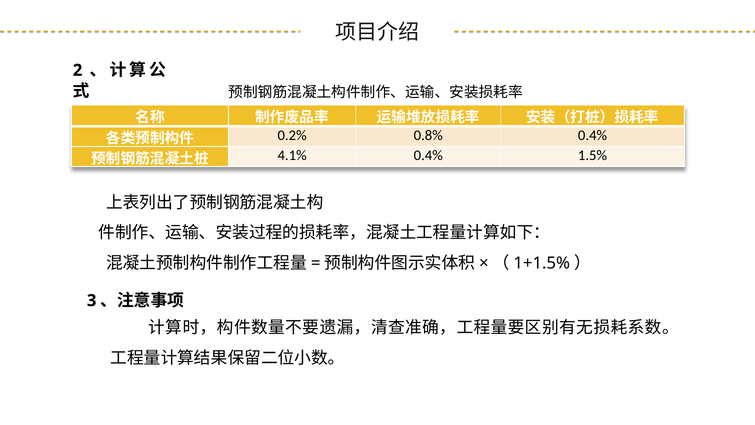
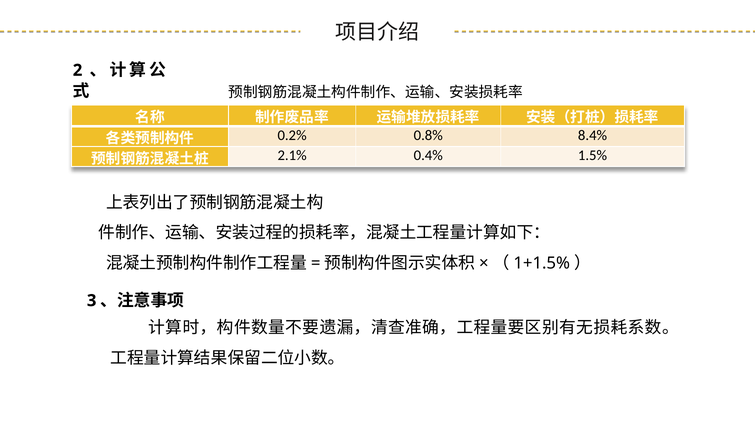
0.8% 0.4%: 0.4% -> 8.4% (593, 135)
4.1%: 4.1% -> 2.1% (292, 155)
